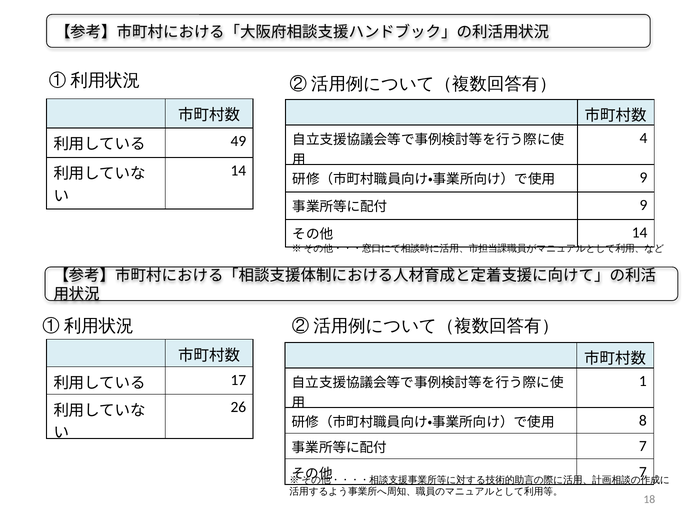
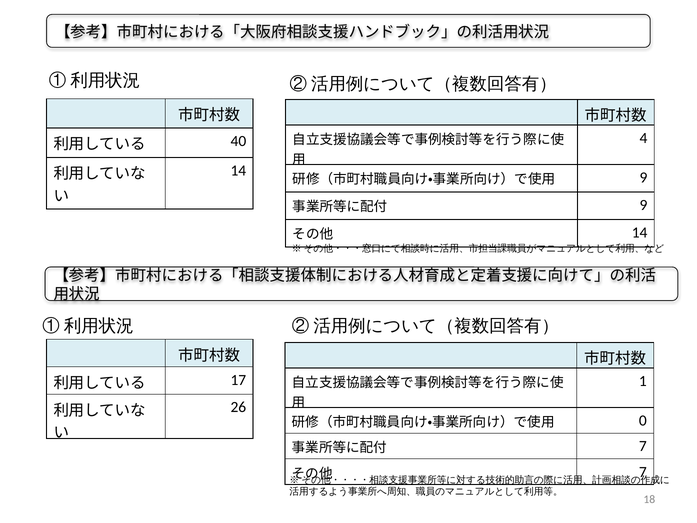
49: 49 -> 40 (238, 141)
8: 8 -> 0 (643, 421)
